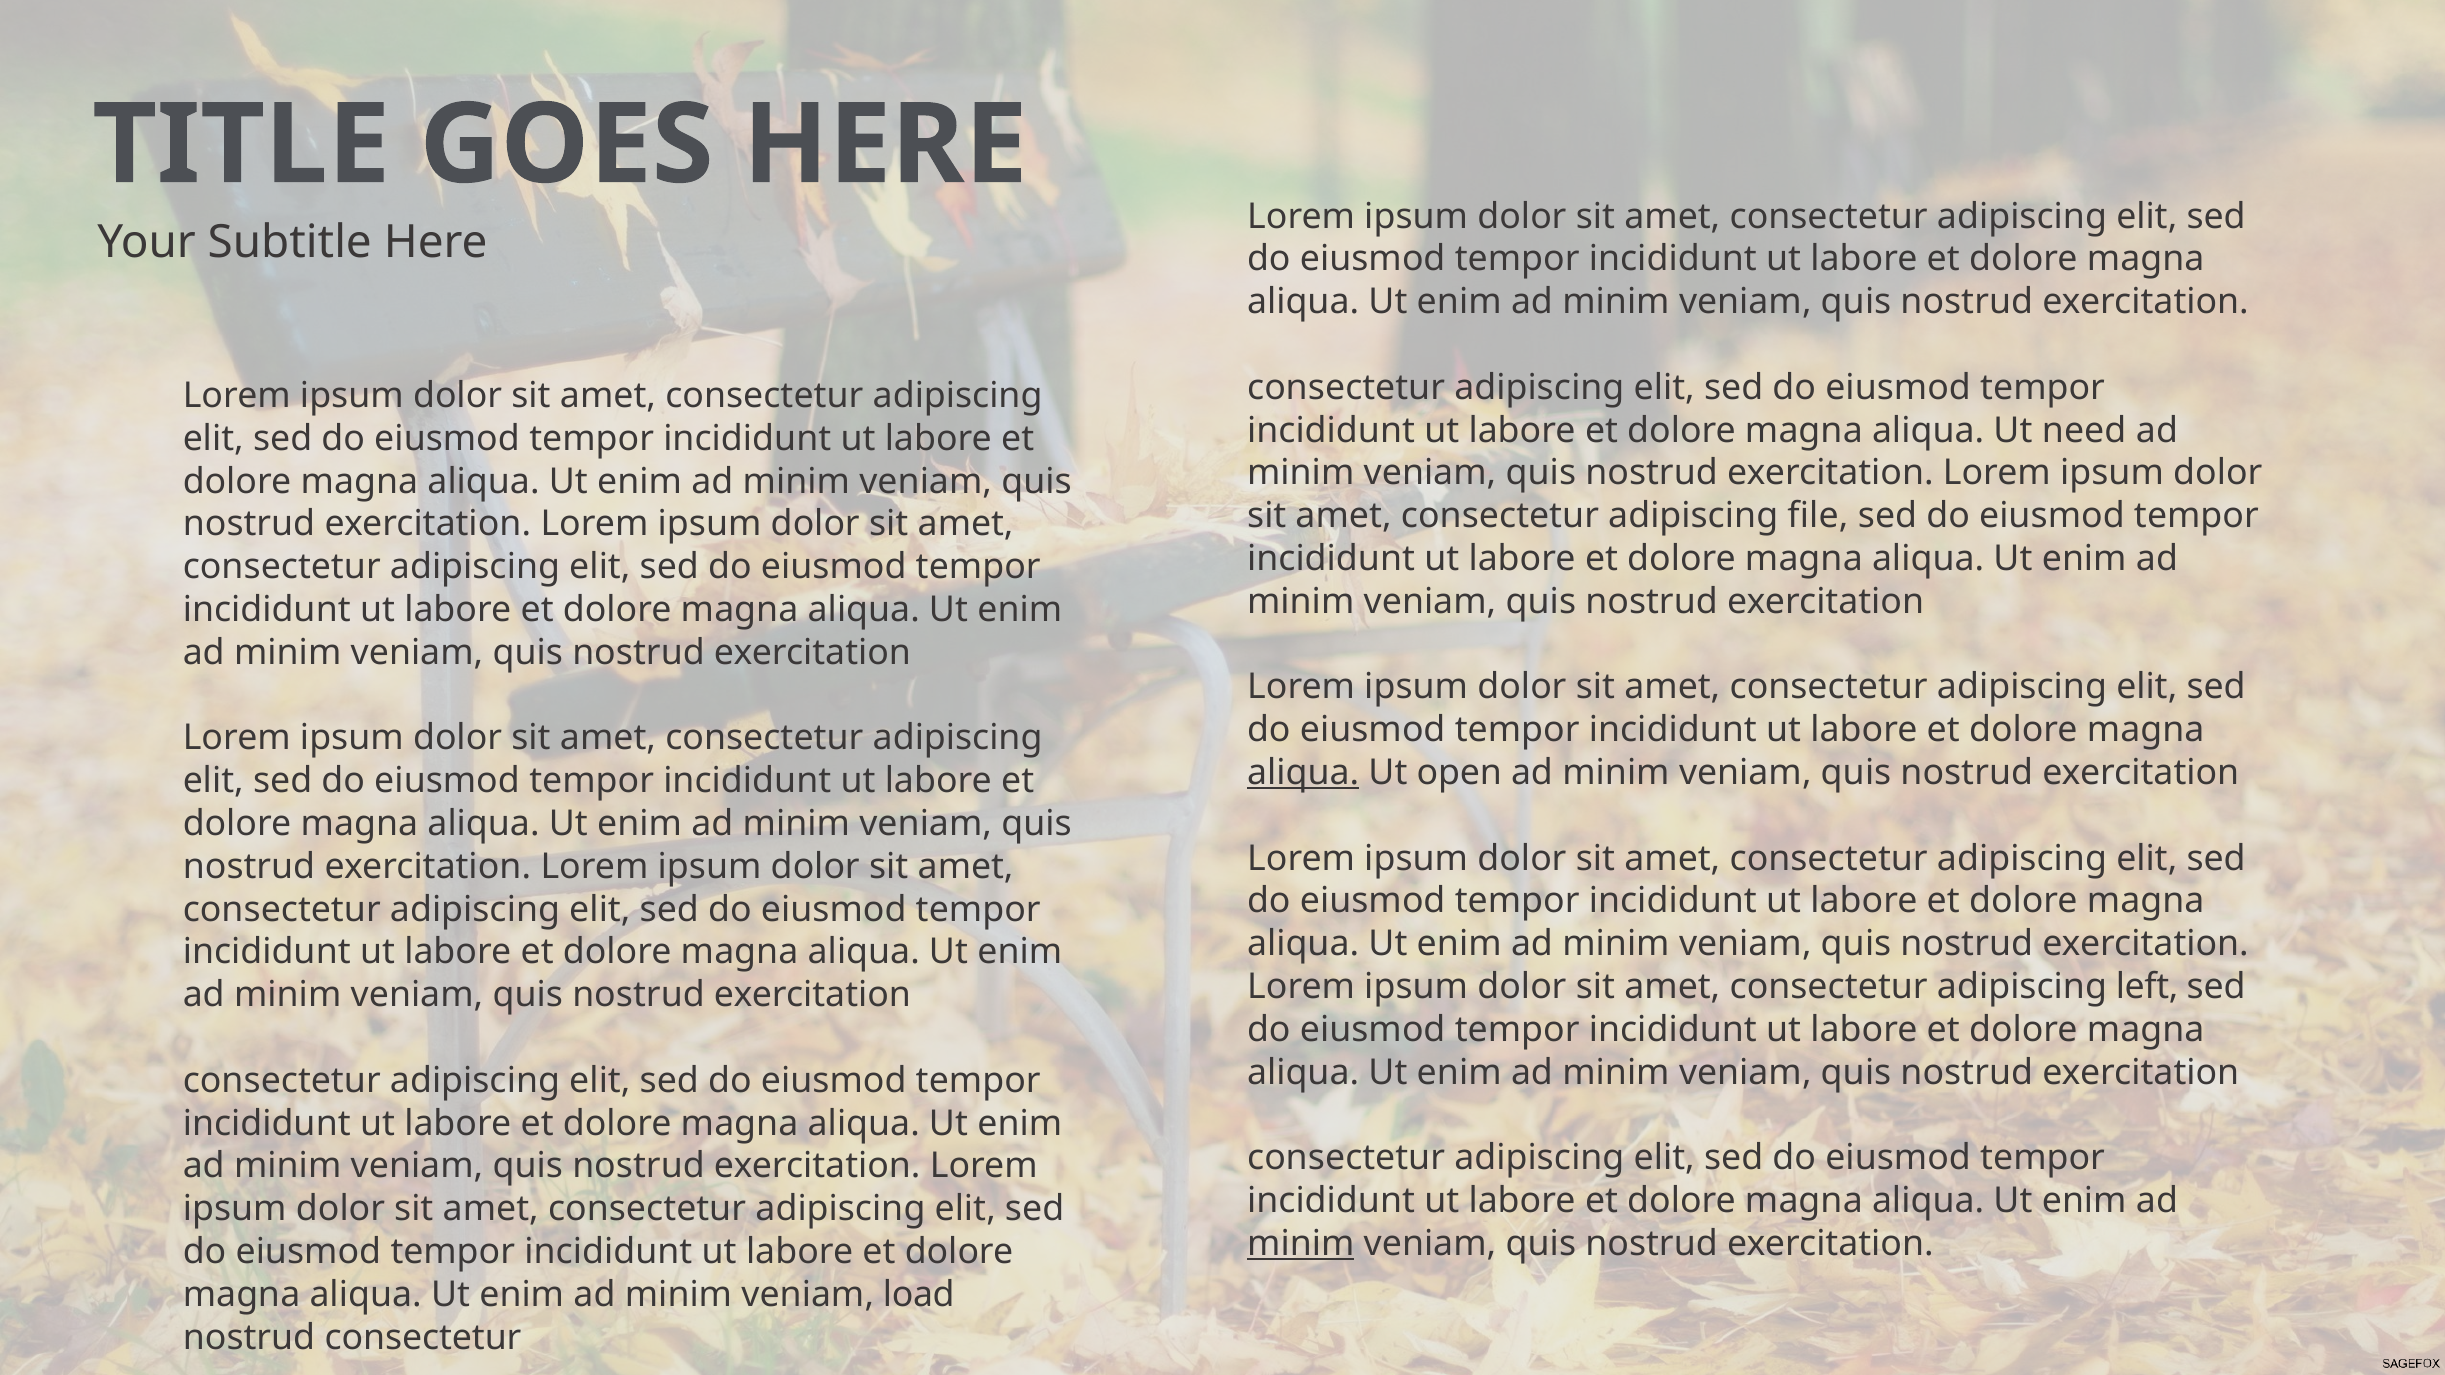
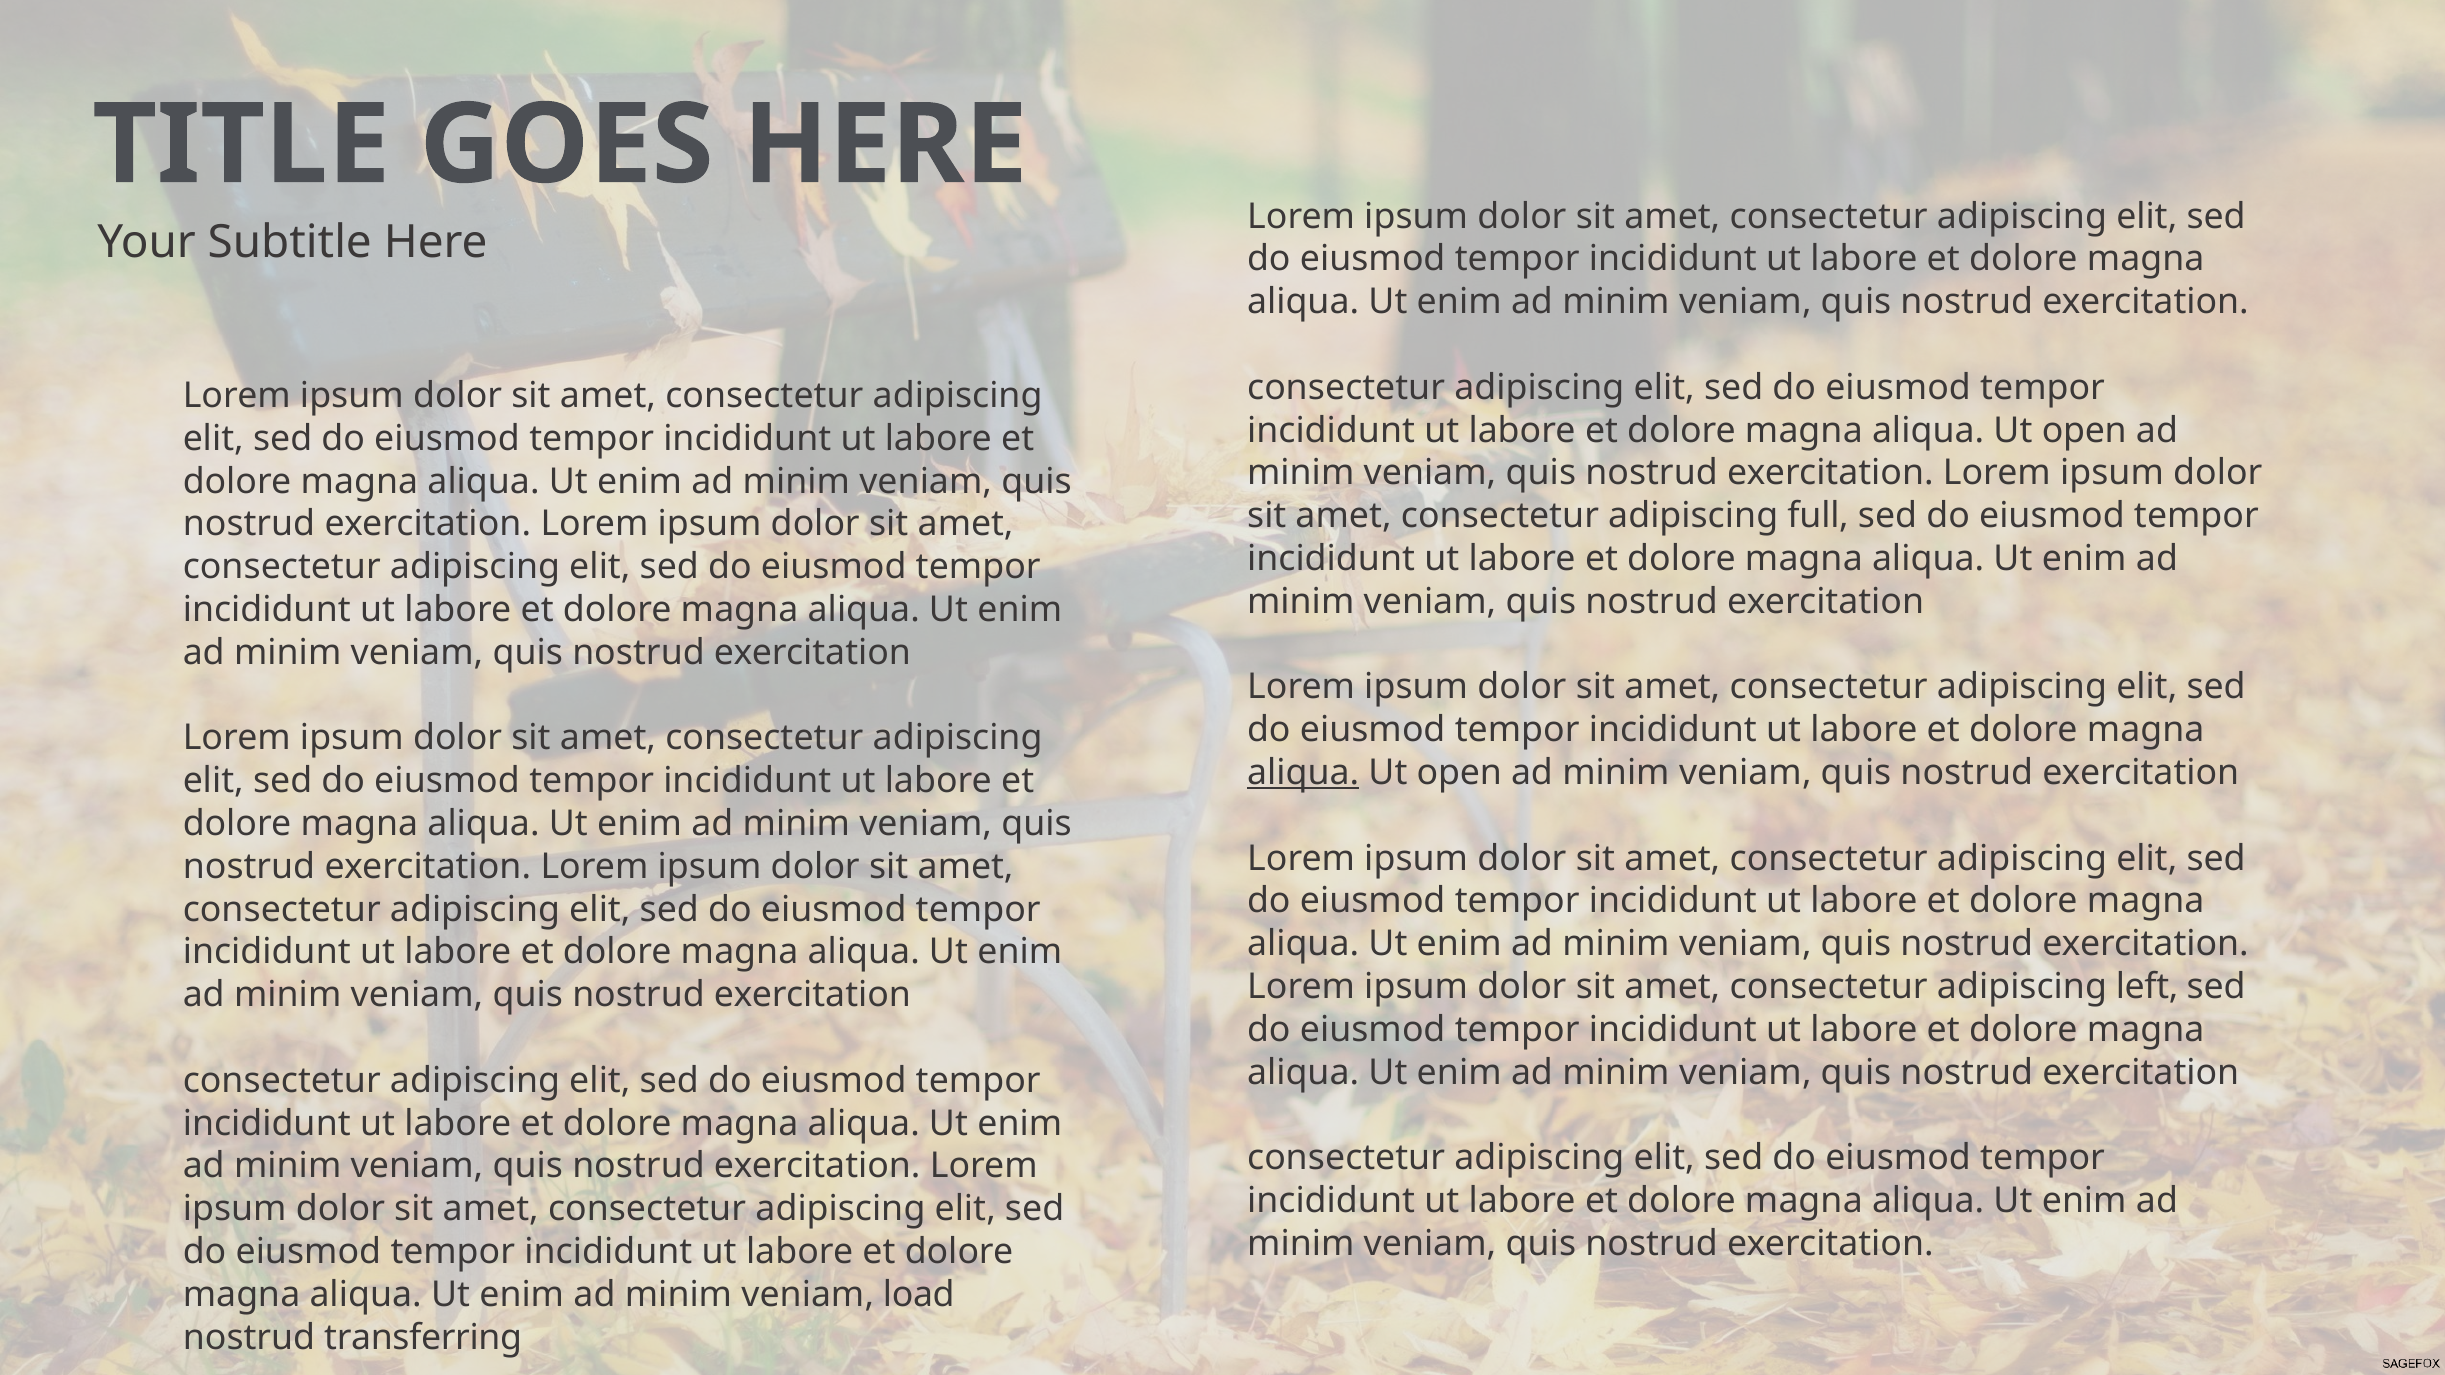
need: need -> open (2084, 430)
file: file -> full (1818, 516)
minim underline: present -> none (1301, 1244)
nostrud consectetur: consectetur -> transferring (423, 1338)
